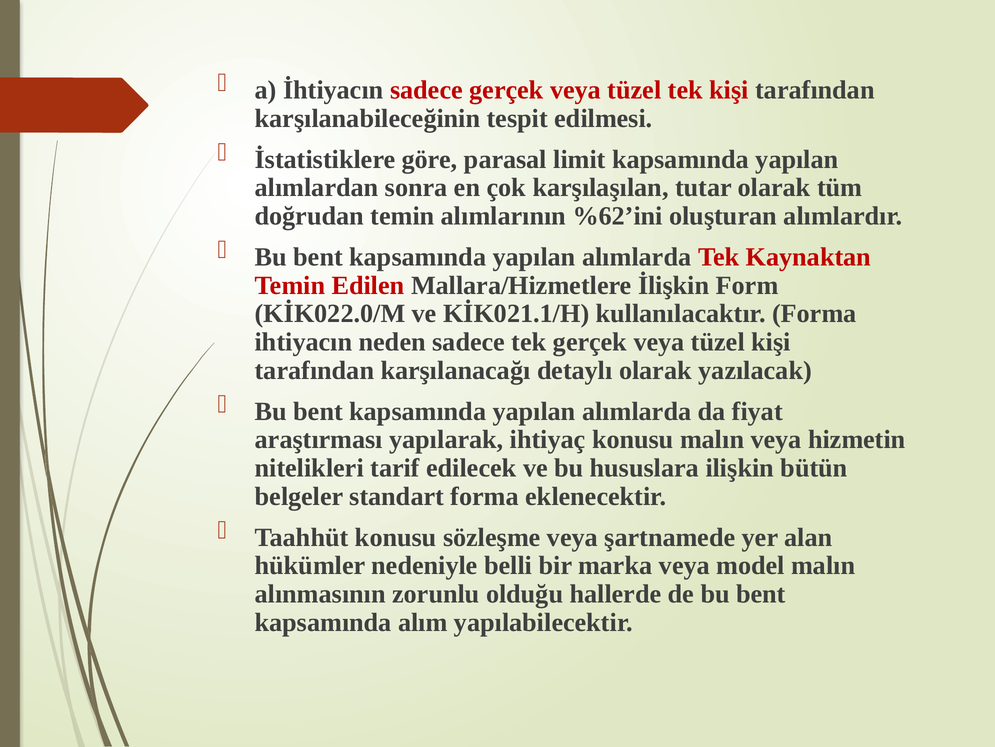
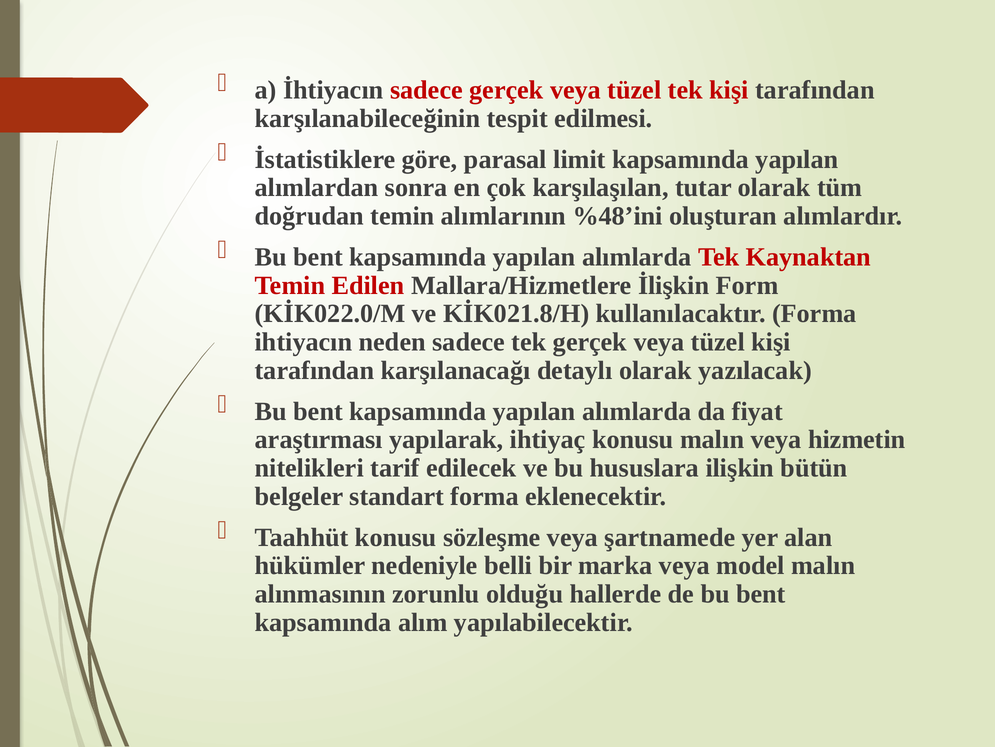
%62’ini: %62’ini -> %48’ini (618, 216)
KİK021.1/H: KİK021.1/H -> KİK021.8/H (516, 313)
